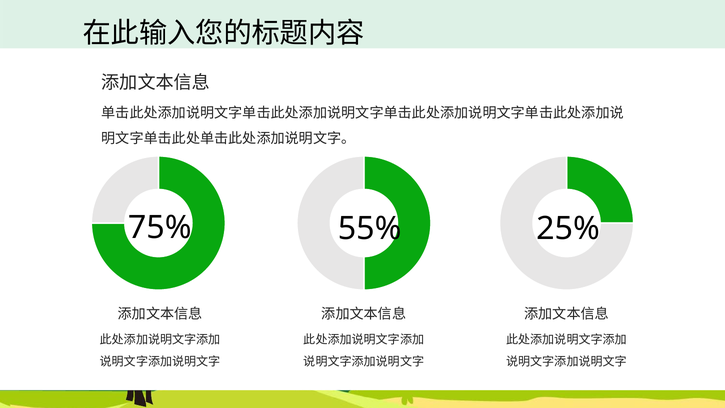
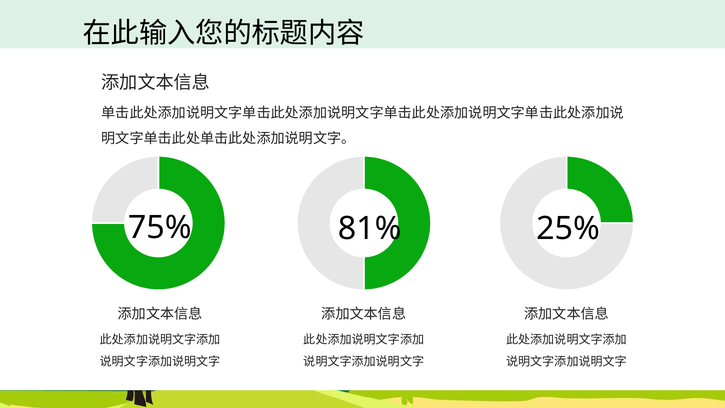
55%: 55% -> 81% (370, 228)
